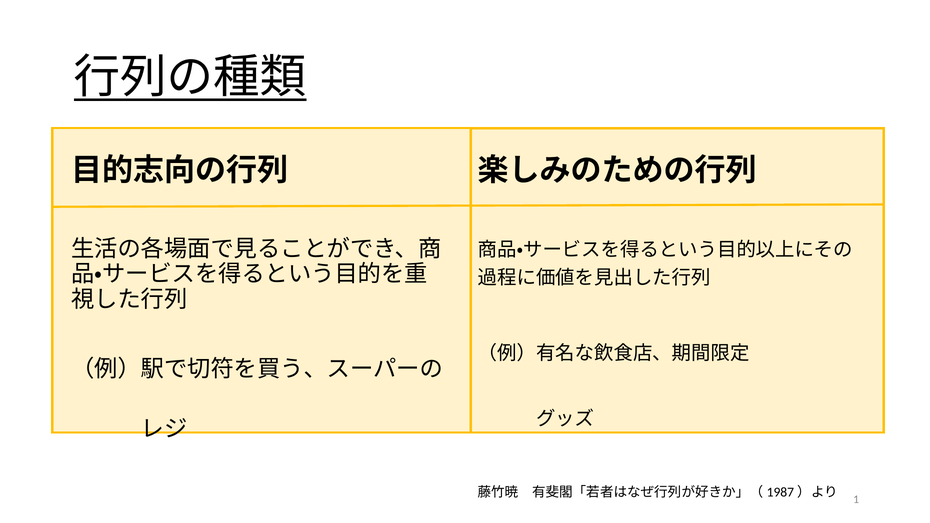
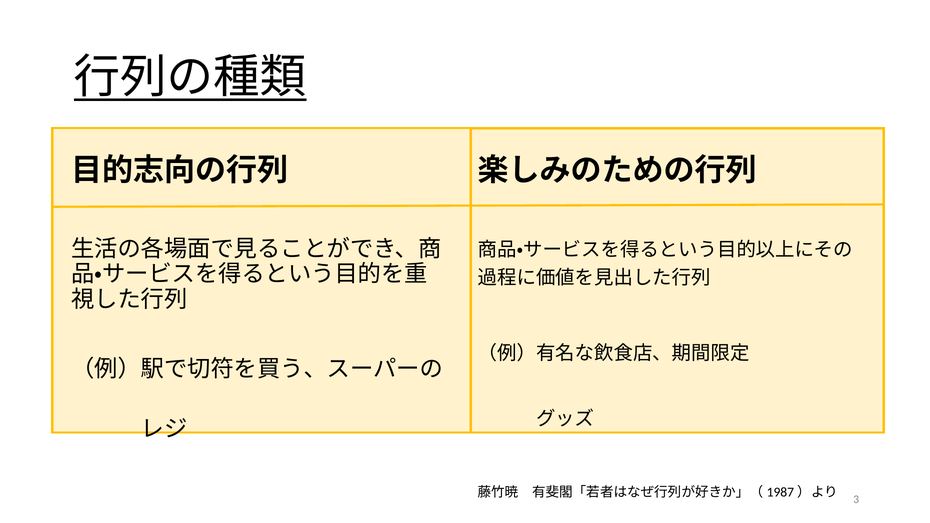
1: 1 -> 3 (856, 499)
